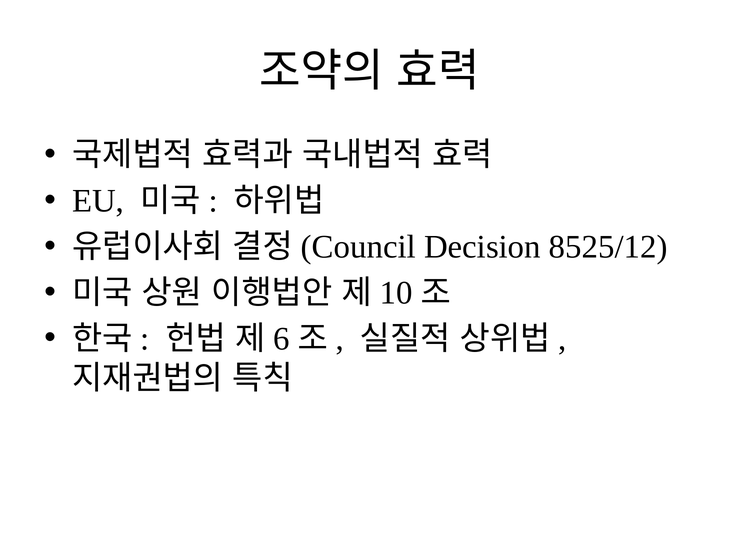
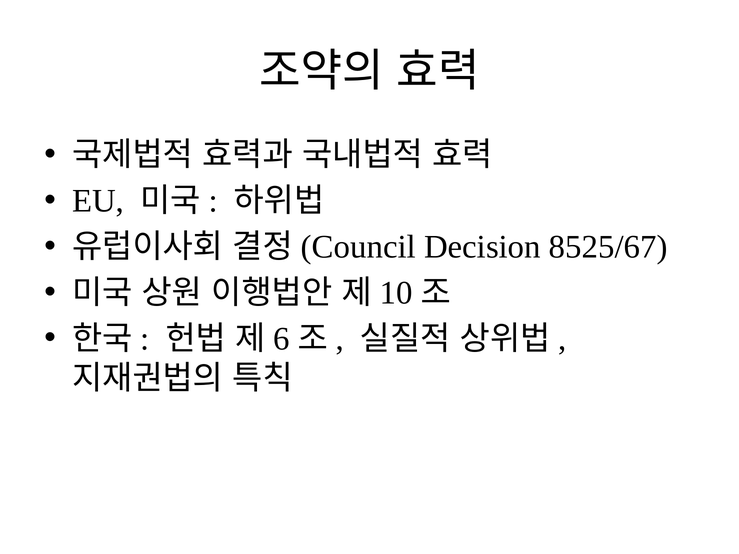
8525/12: 8525/12 -> 8525/67 (608, 247)
